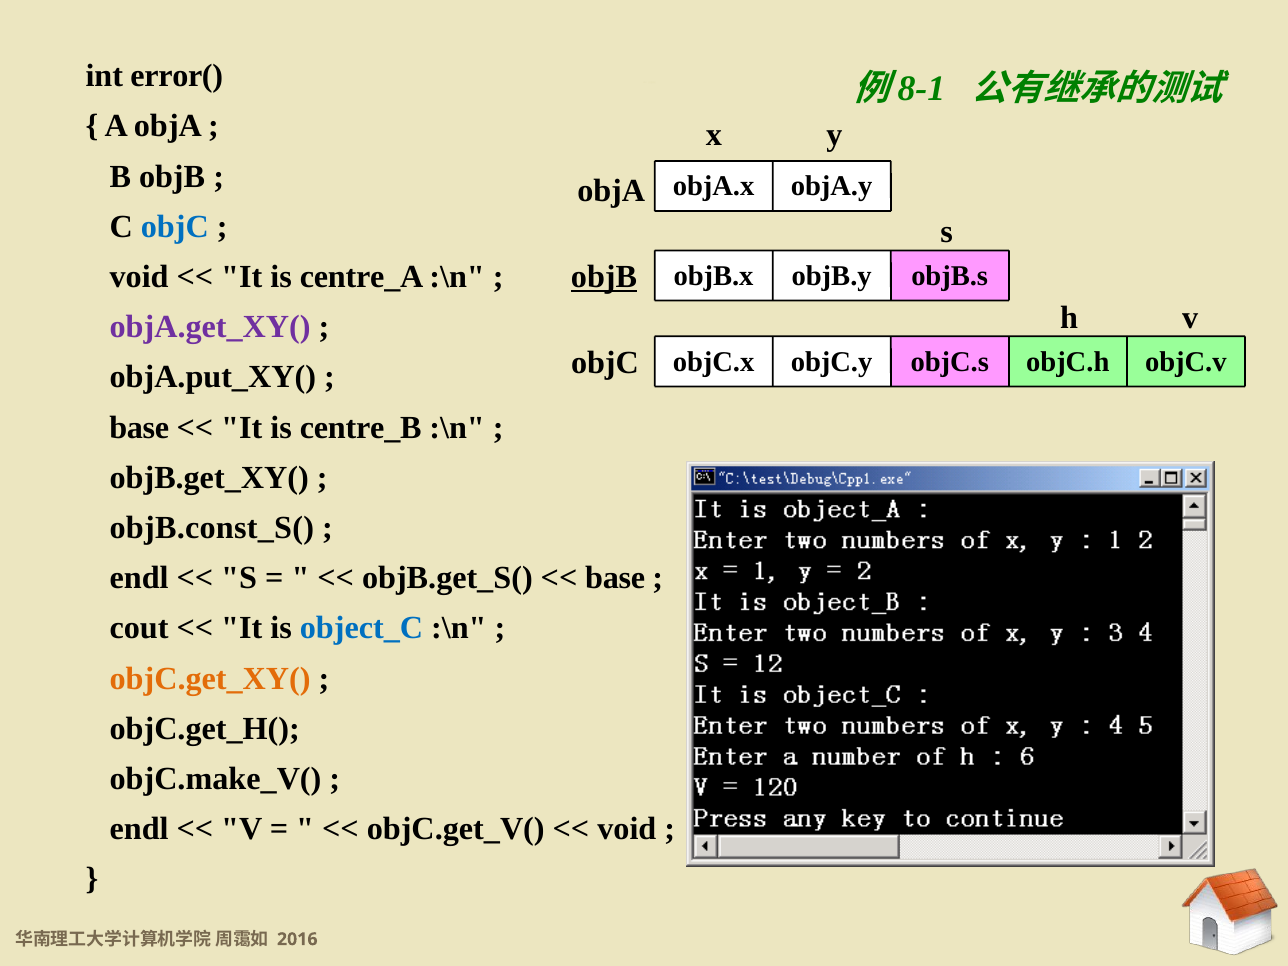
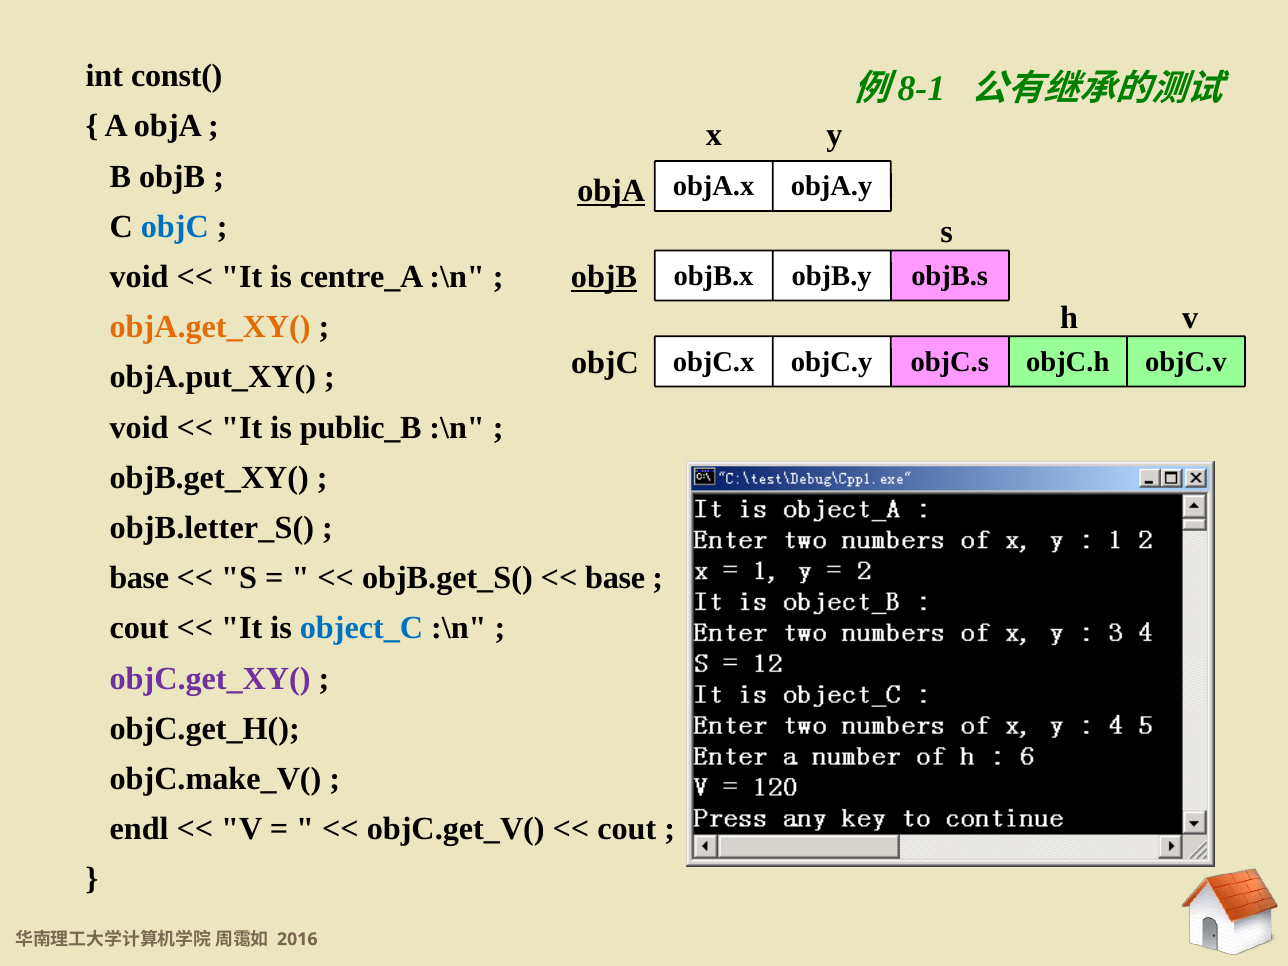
error(: error( -> const( (177, 76)
objA underline: none -> present (611, 191)
objA.get_XY( colour: purple -> orange (210, 327)
base: base -> void (139, 427)
centre_B: centre_B -> public_B (361, 427)
objB.const_S(: objB.const_S( -> objB.letter_S( (212, 528)
endl: endl -> base (139, 578)
objC.get_XY( colour: orange -> purple (210, 679)
void: void -> cout (627, 829)
